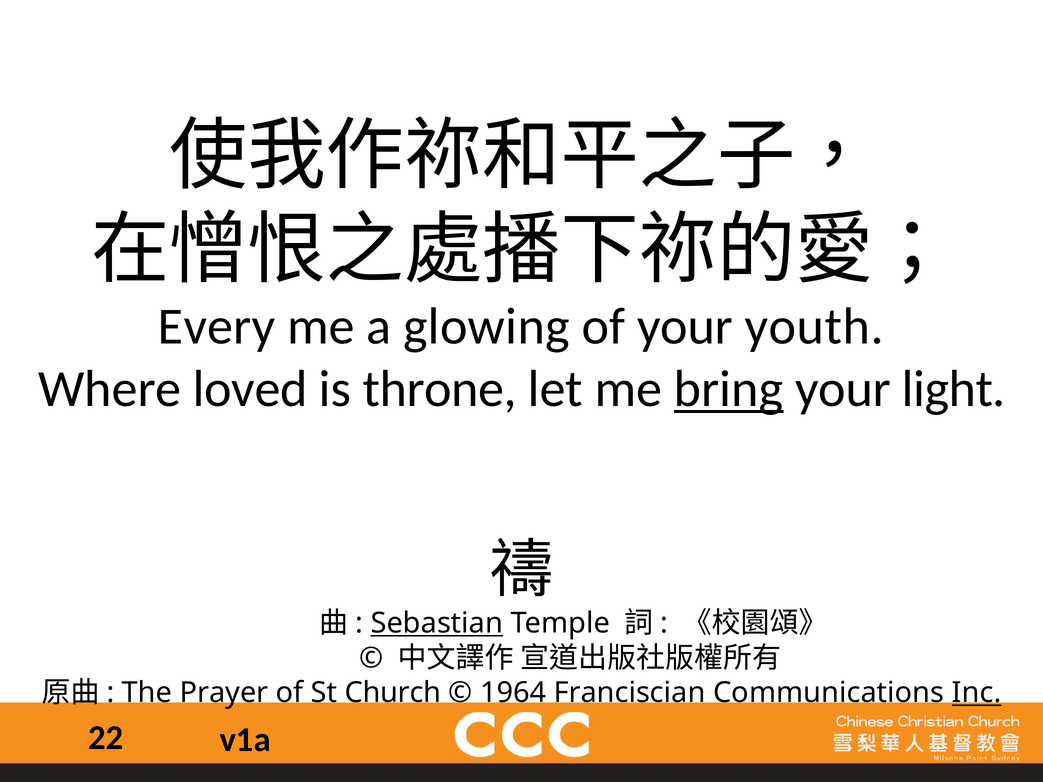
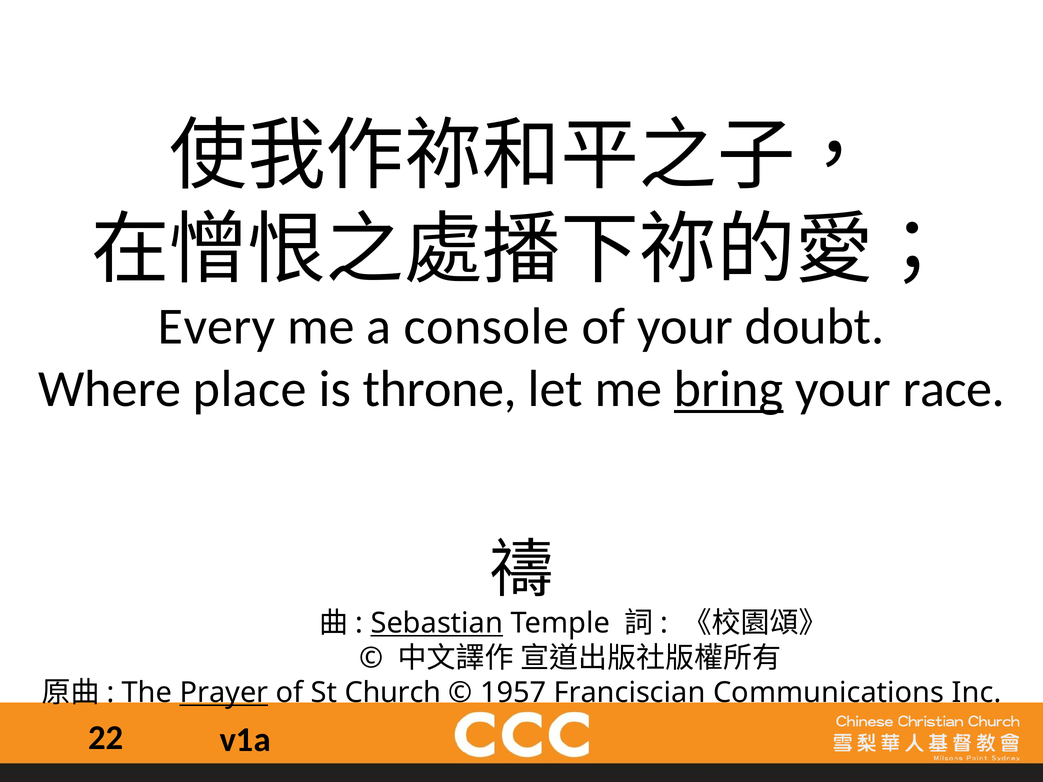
glowing: glowing -> console (486, 327)
youth: youth -> doubt (815, 327)
loved: loved -> place (250, 389)
light: light -> race (954, 389)
Prayer underline: none -> present (224, 693)
1964: 1964 -> 1957 (513, 693)
Inc underline: present -> none (977, 693)
